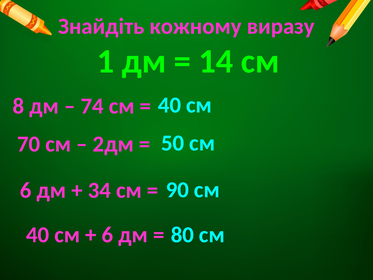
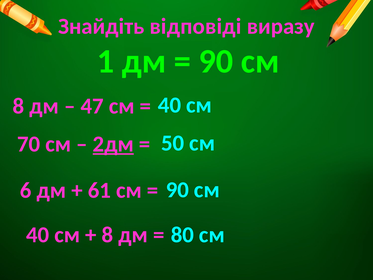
кожному: кожному -> відповіді (195, 26)
14: 14 -> 90 (216, 61)
74: 74 -> 47 (92, 106)
2дм underline: none -> present (113, 144)
34: 34 -> 61 (99, 190)
6: 6 -> 8 (107, 235)
